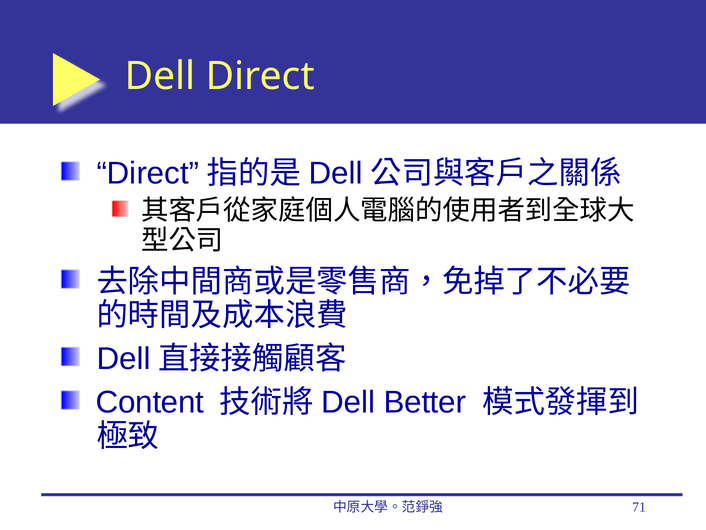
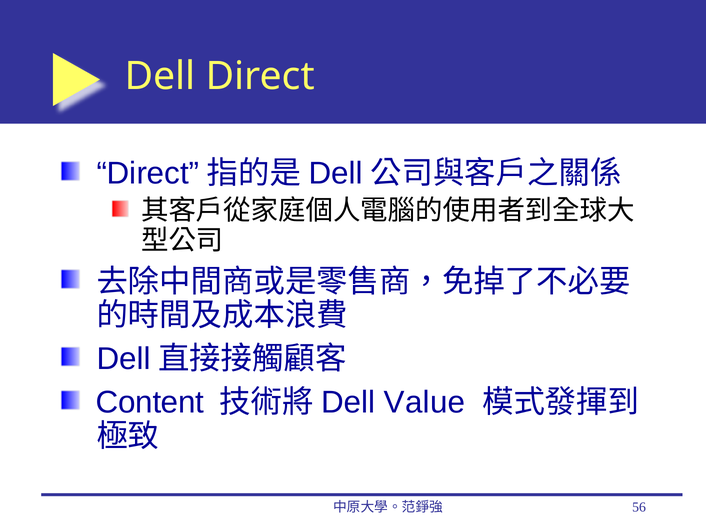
Better: Better -> Value (425, 402)
71: 71 -> 56 (639, 507)
